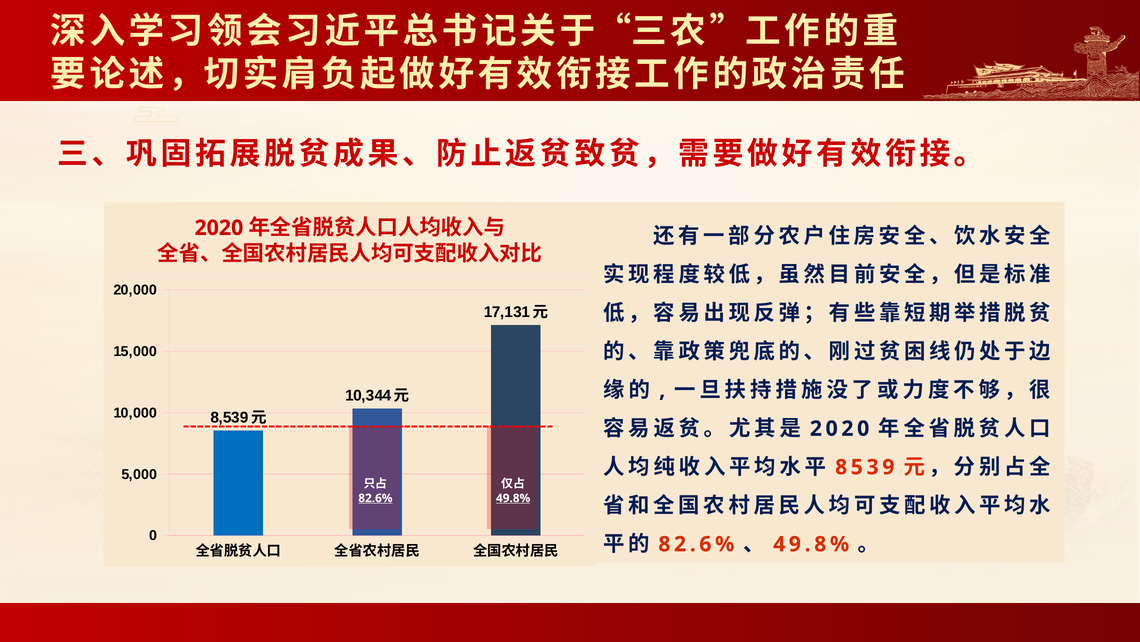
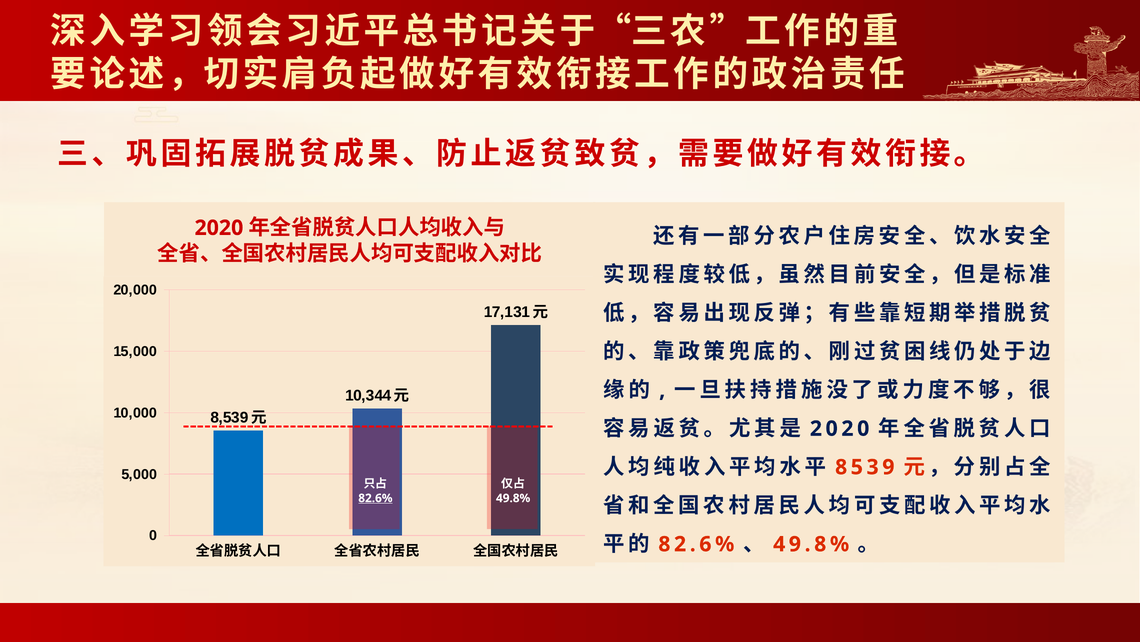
49.8% underline: present -> none (513, 498)
